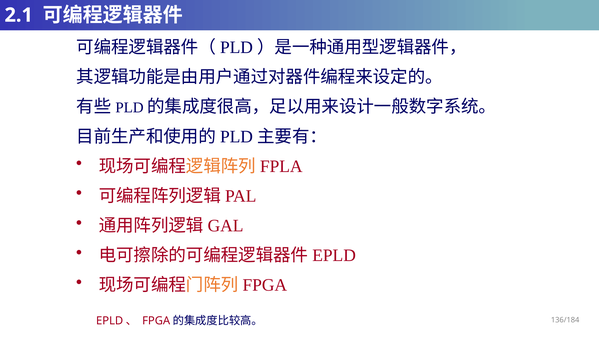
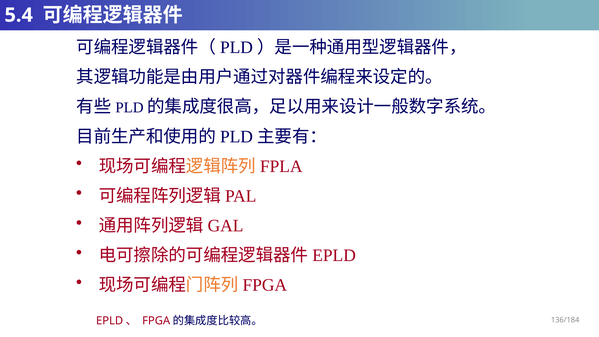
2.1: 2.1 -> 5.4 (19, 15)
